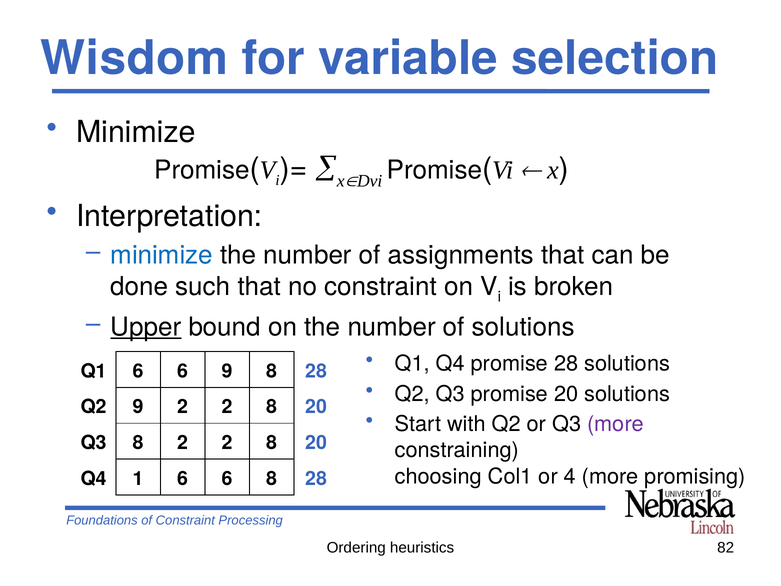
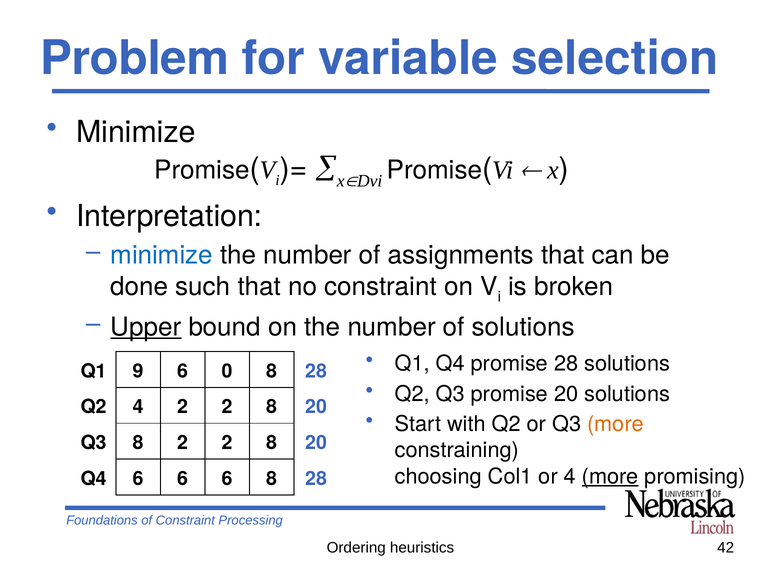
Wisdom: Wisdom -> Problem (135, 59)
Q1 6: 6 -> 9 (138, 371)
6 9: 9 -> 0 (227, 371)
Q2 9: 9 -> 4 (138, 407)
more colour: purple -> orange (616, 424)
more underline: none -> present (610, 476)
Q4 1: 1 -> 6 (138, 478)
82: 82 -> 42 (726, 547)
